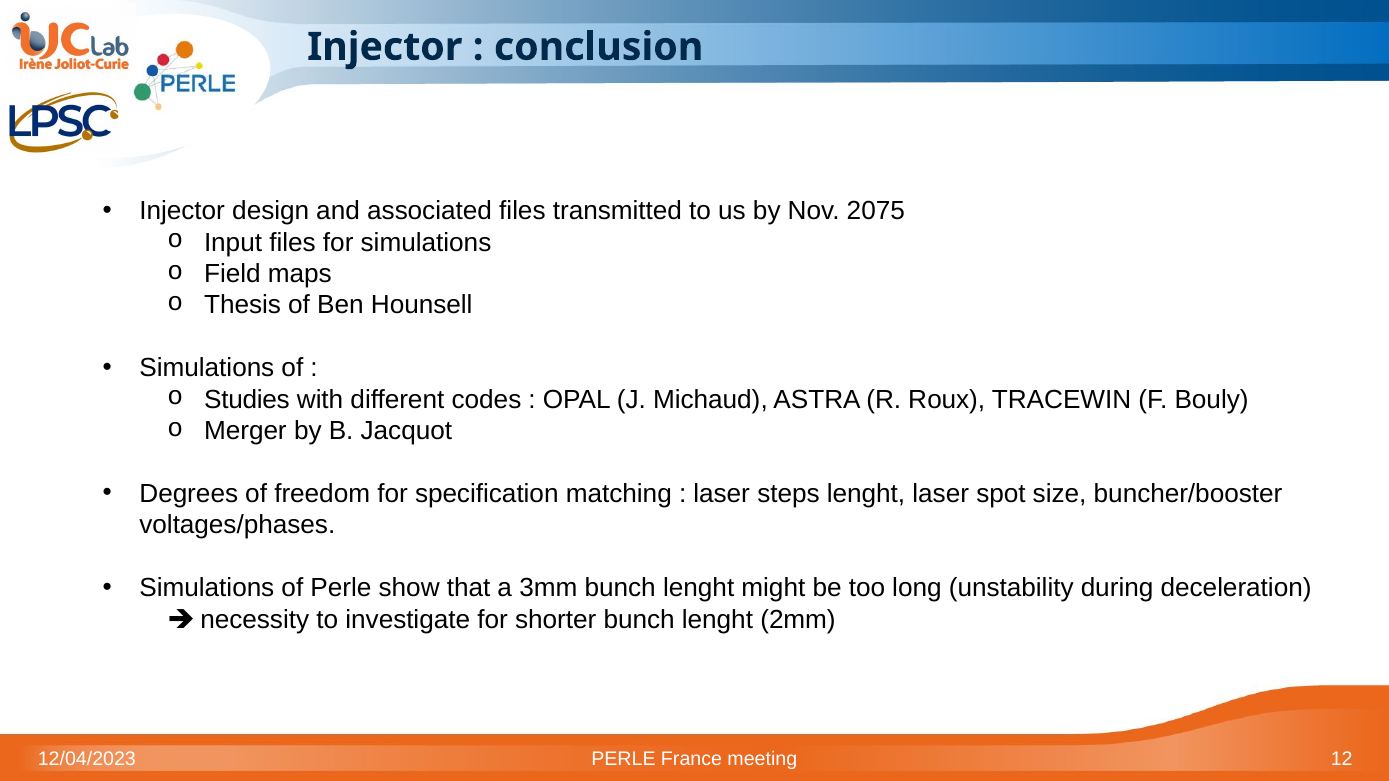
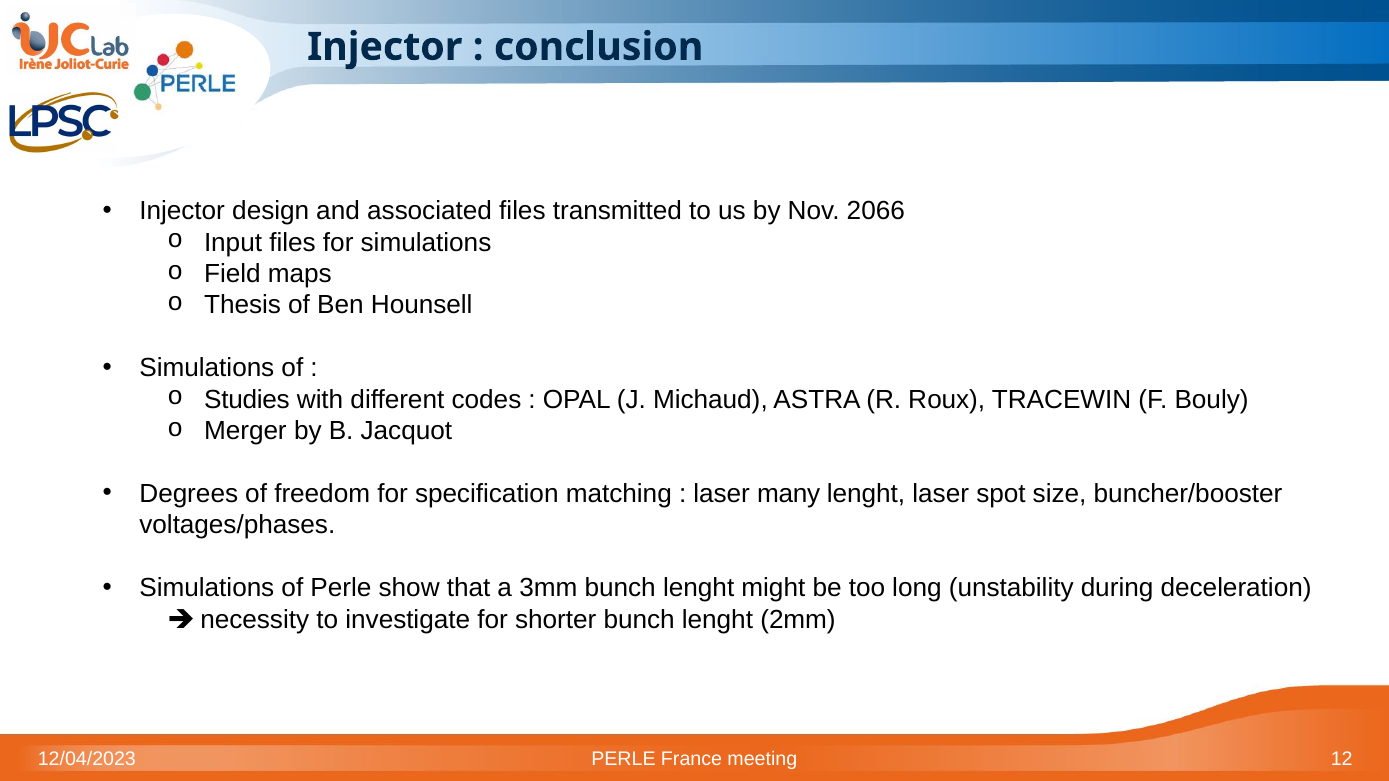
2075: 2075 -> 2066 (876, 211)
steps: steps -> many (789, 494)
